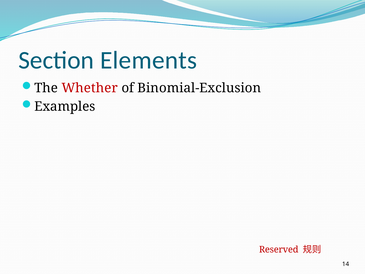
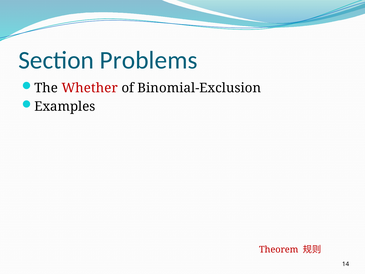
Elements: Elements -> Problems (149, 60)
Reserved: Reserved -> Theorem (279, 249)
